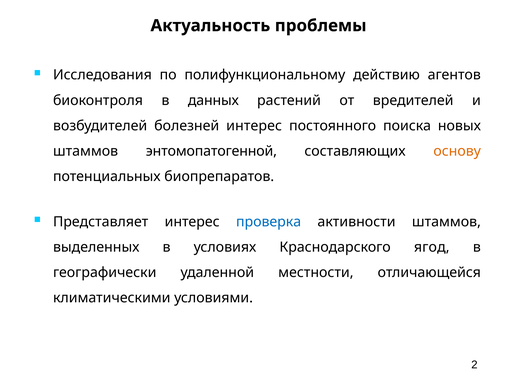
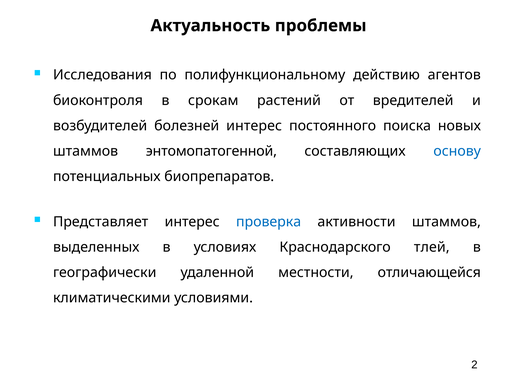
данных: данных -> срокам (213, 100)
основу colour: orange -> blue (457, 151)
ягод: ягод -> тлей (432, 247)
